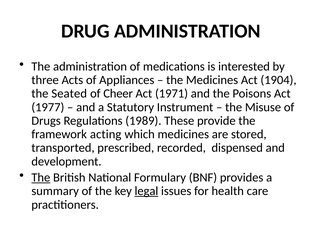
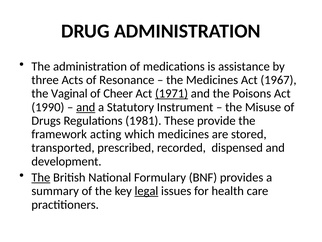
interested: interested -> assistance (244, 66)
Appliances: Appliances -> Resonance (127, 80)
1904: 1904 -> 1967 (279, 80)
Seated: Seated -> Vaginal (69, 93)
1971 underline: none -> present (172, 93)
1977: 1977 -> 1990 (48, 107)
and underline: none -> present (86, 107)
1989: 1989 -> 1981 (143, 120)
